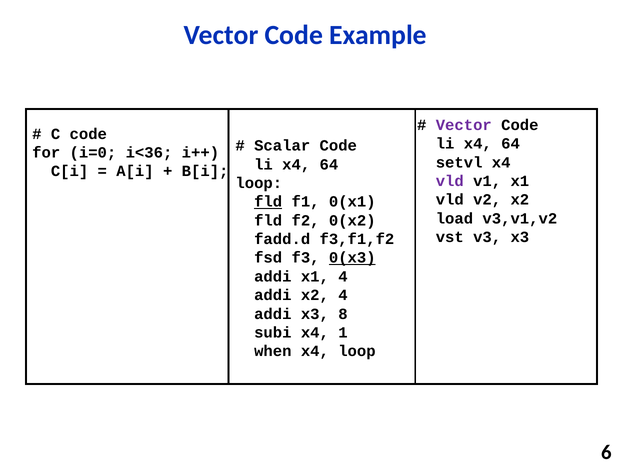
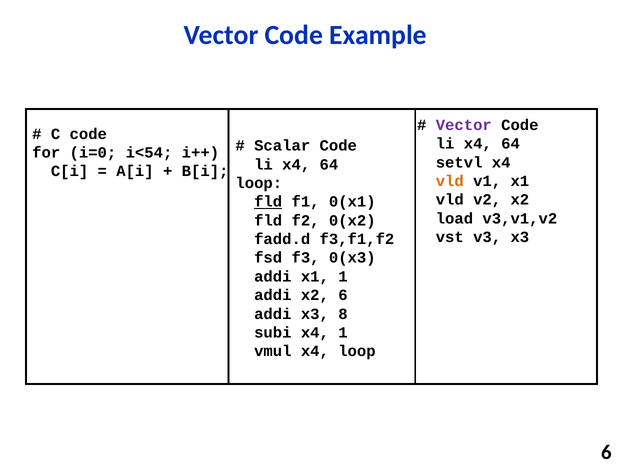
i<36: i<36 -> i<54 (149, 153)
vld colour: purple -> orange (450, 181)
0(x3 underline: present -> none (352, 258)
x1 4: 4 -> 1 (343, 277)
x2 4: 4 -> 6 (343, 295)
when: when -> vmul (273, 351)
